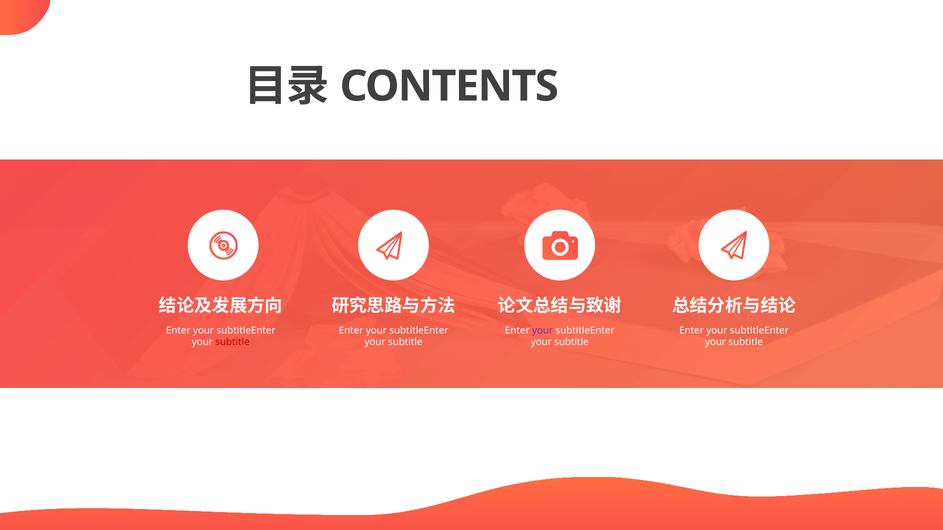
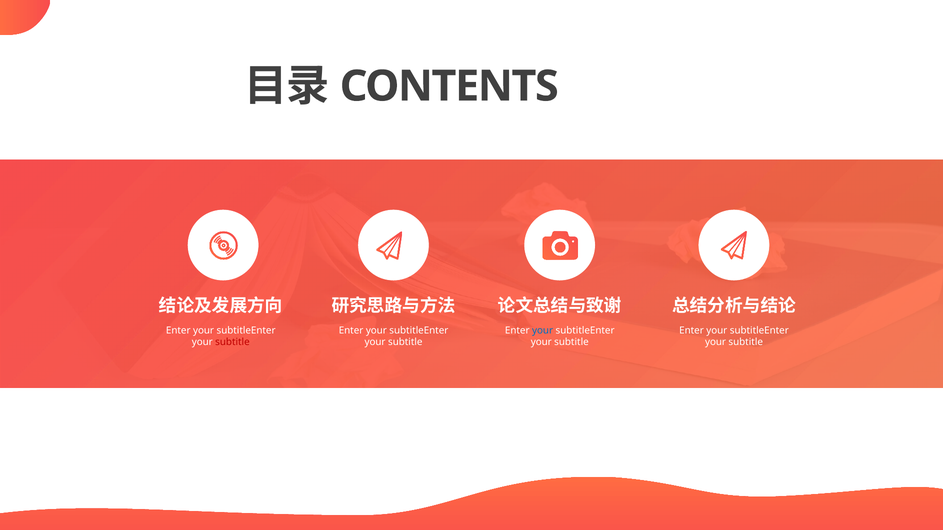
your colour: purple -> blue (543, 331)
